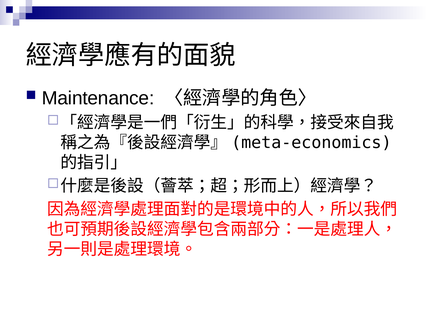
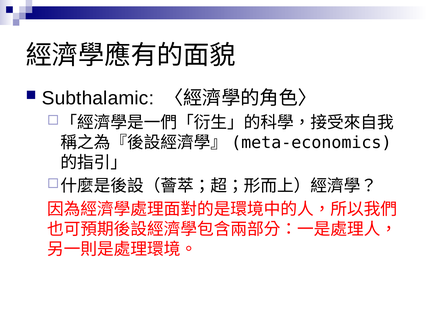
Maintenance: Maintenance -> Subthalamic (98, 98)
